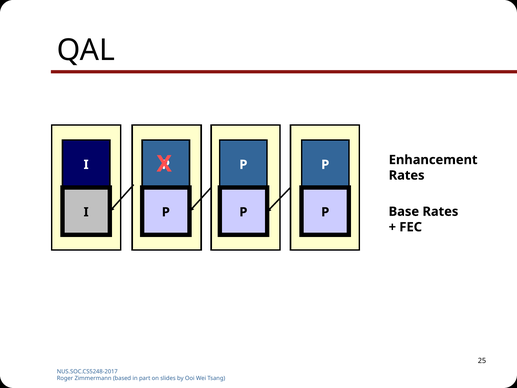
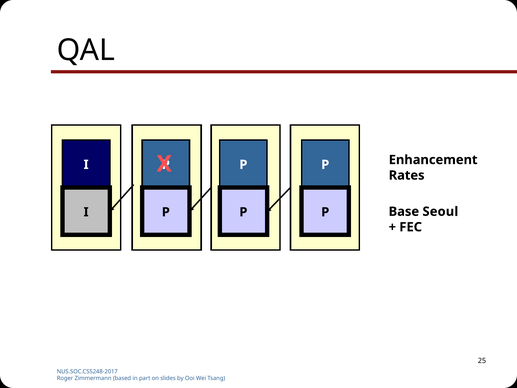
Base Rates: Rates -> Seoul (440, 211)
